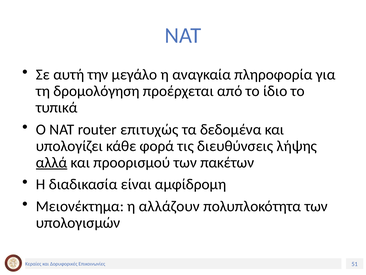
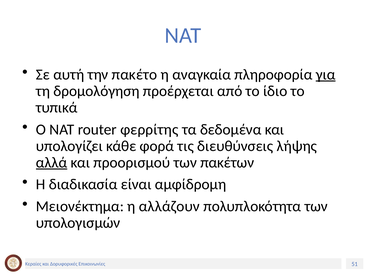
μεγάλο: μεγάλο -> πακέτο (134, 74)
για underline: none -> present (326, 74)
επιτυχώς: επιτυχώς -> φερρίτης (149, 129)
